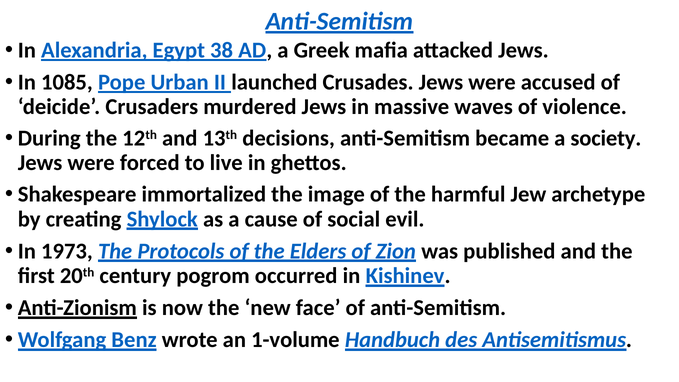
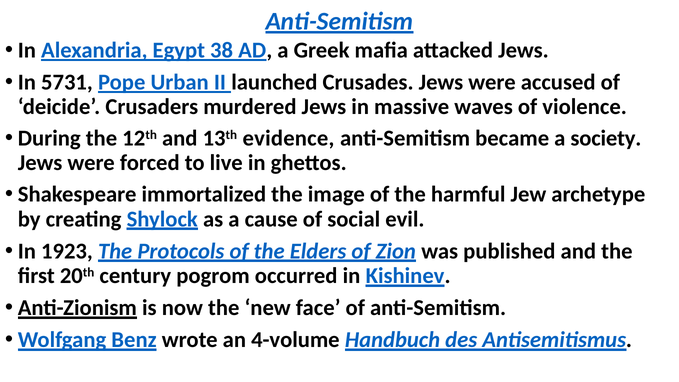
1085: 1085 -> 5731 (67, 82)
decisions: decisions -> evidence (288, 138)
1973: 1973 -> 1923 (67, 251)
1-volume: 1-volume -> 4-volume (295, 340)
